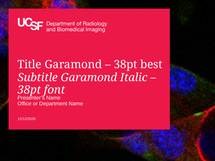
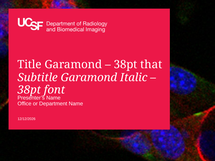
best: best -> that (151, 65)
